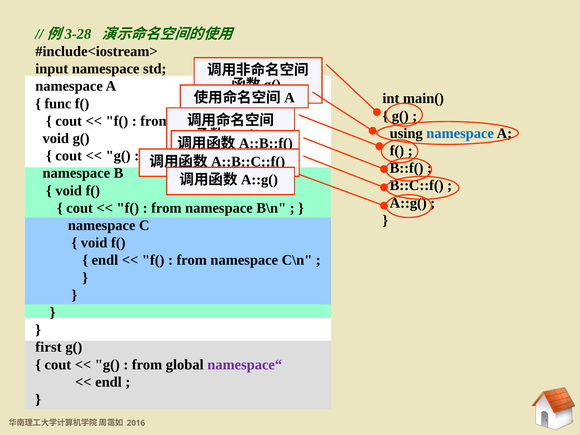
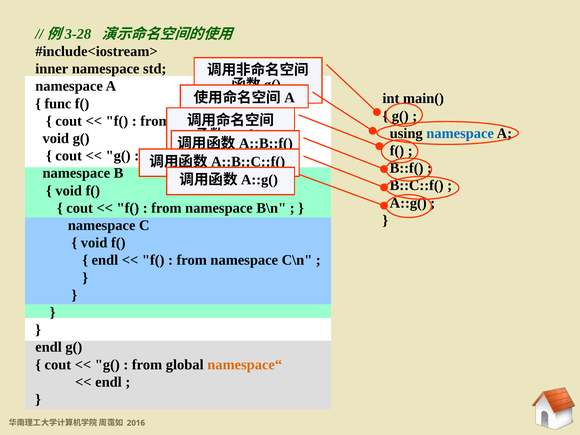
input: input -> inner (52, 69)
first: first -> endl (49, 347)
namespace“ colour: purple -> orange (245, 365)
